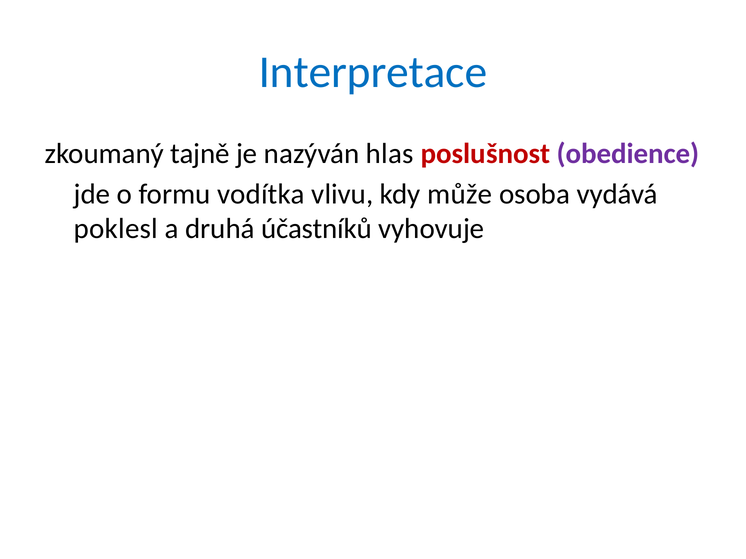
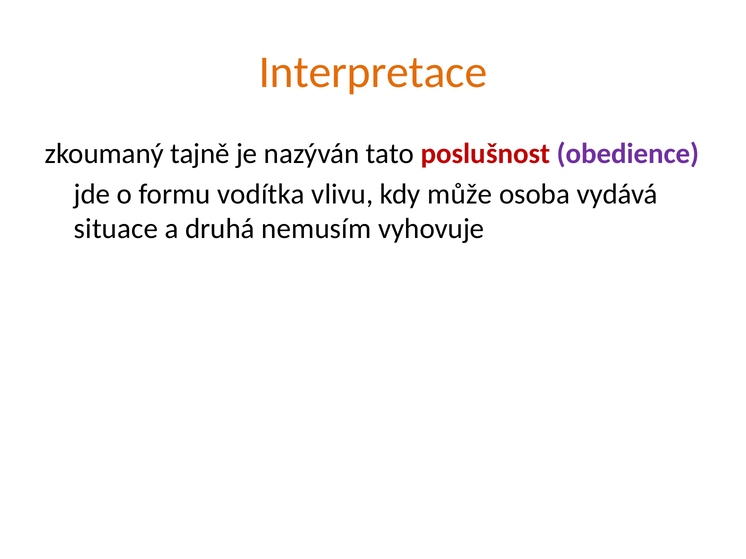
Interpretace colour: blue -> orange (373, 72)
hlas: hlas -> tato (390, 154)
poklesl: poklesl -> situace (116, 229)
účastníků: účastníků -> nemusím (316, 229)
